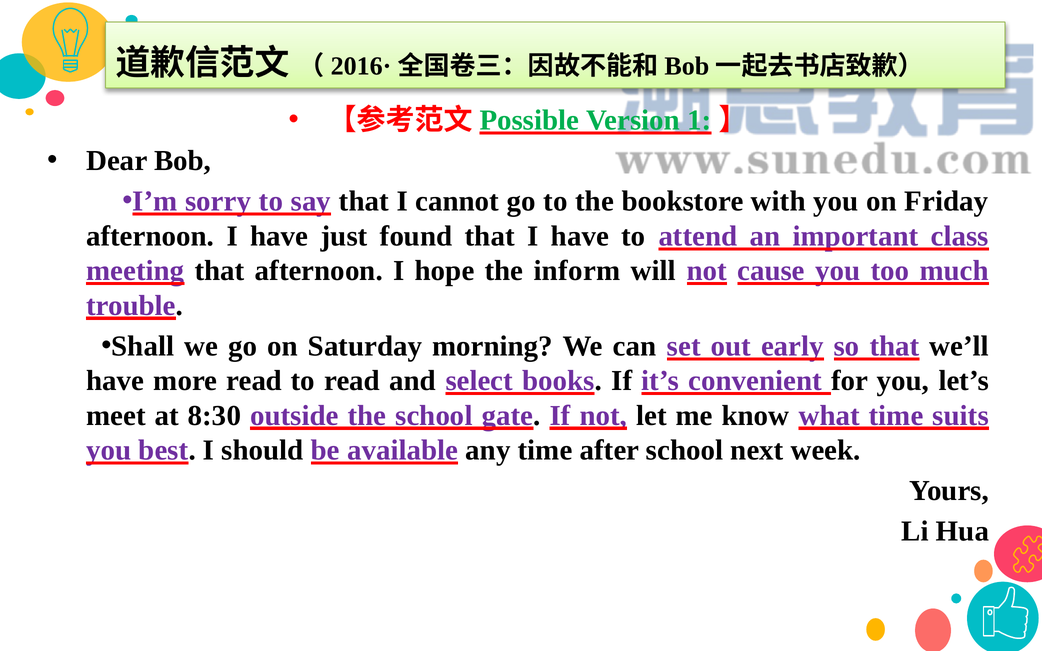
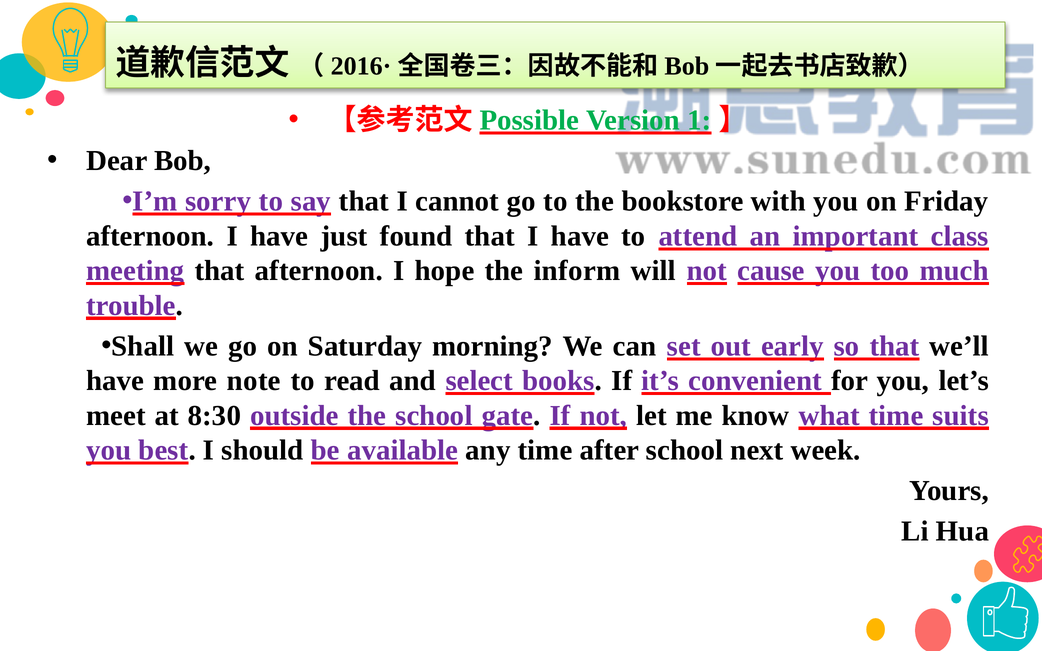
more read: read -> note (254, 381)
